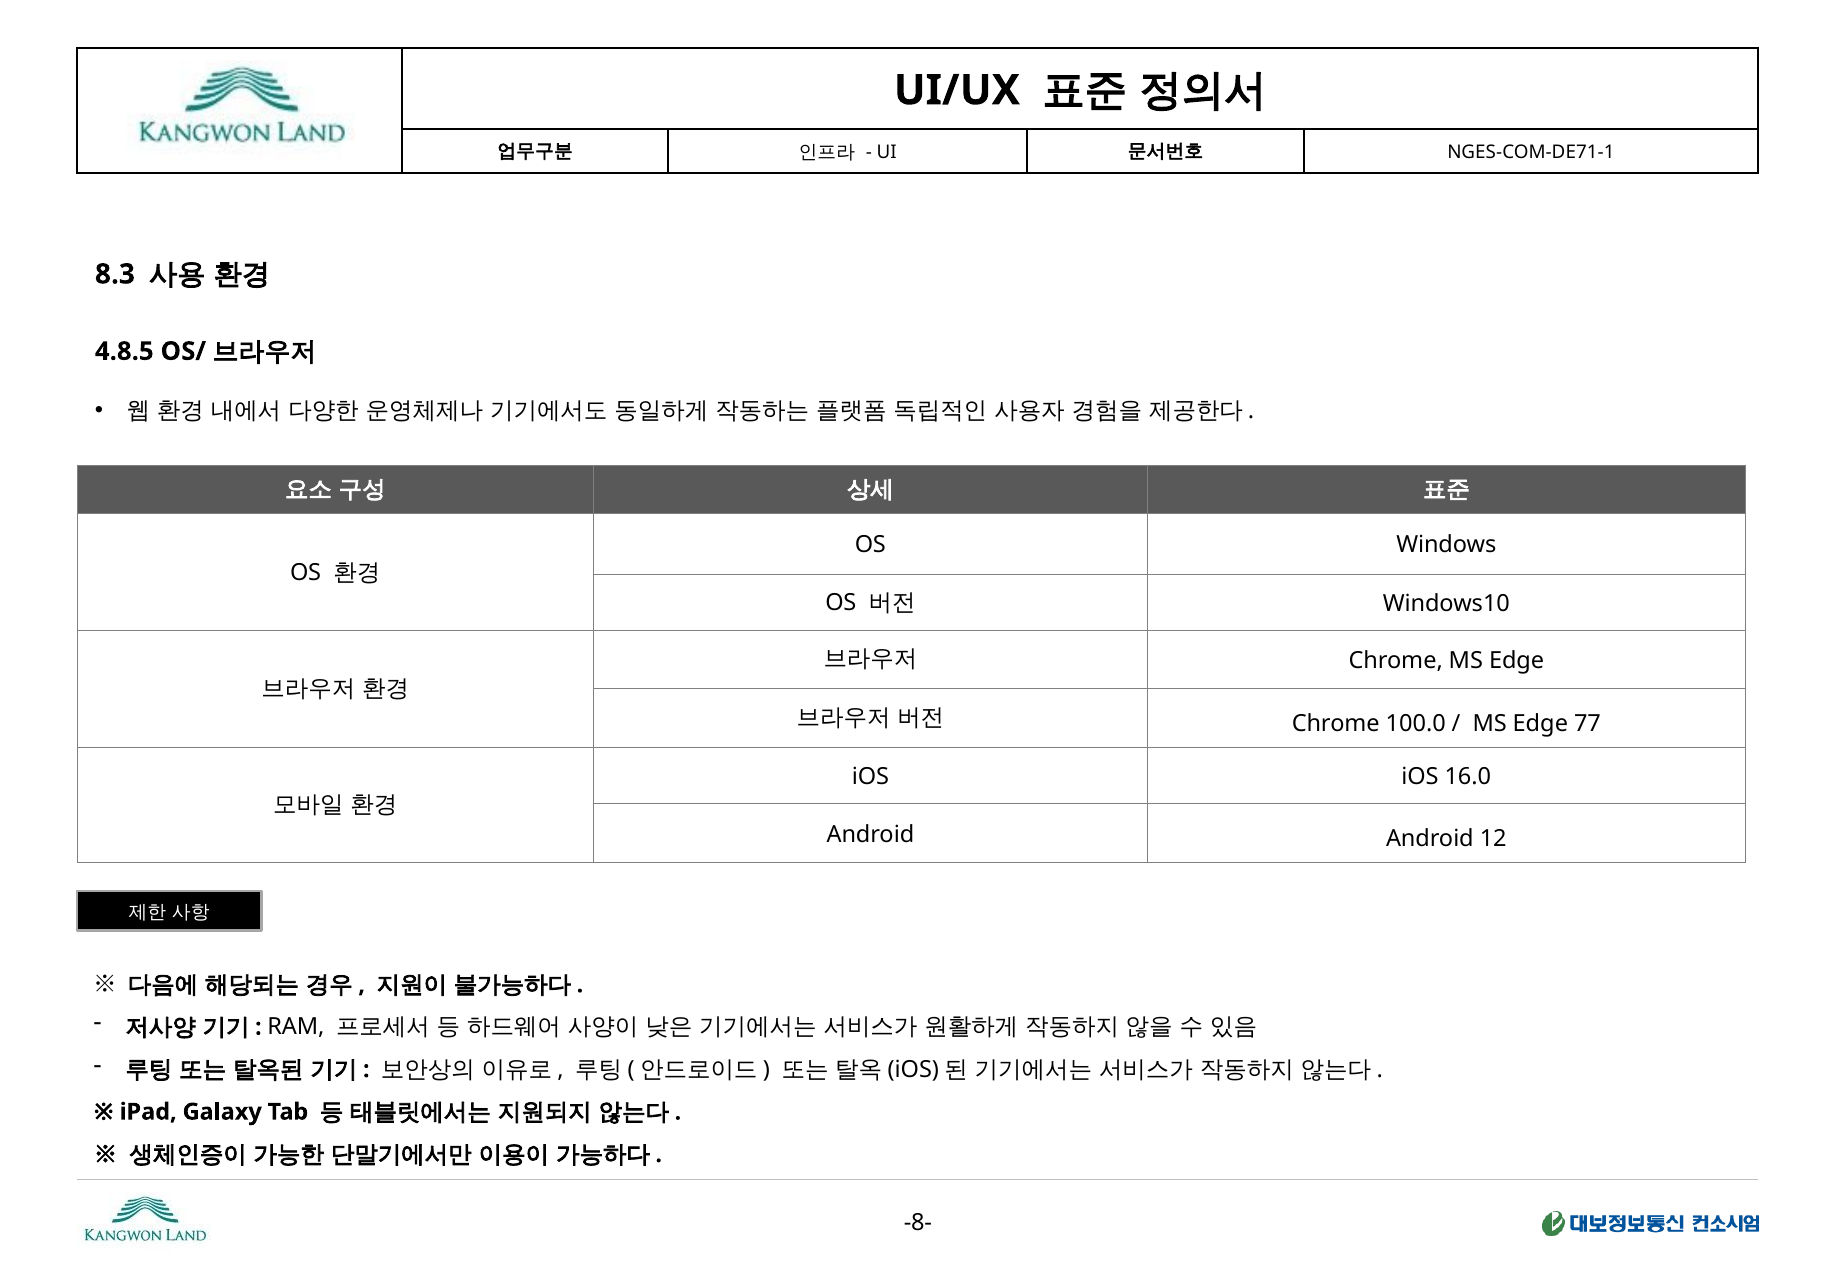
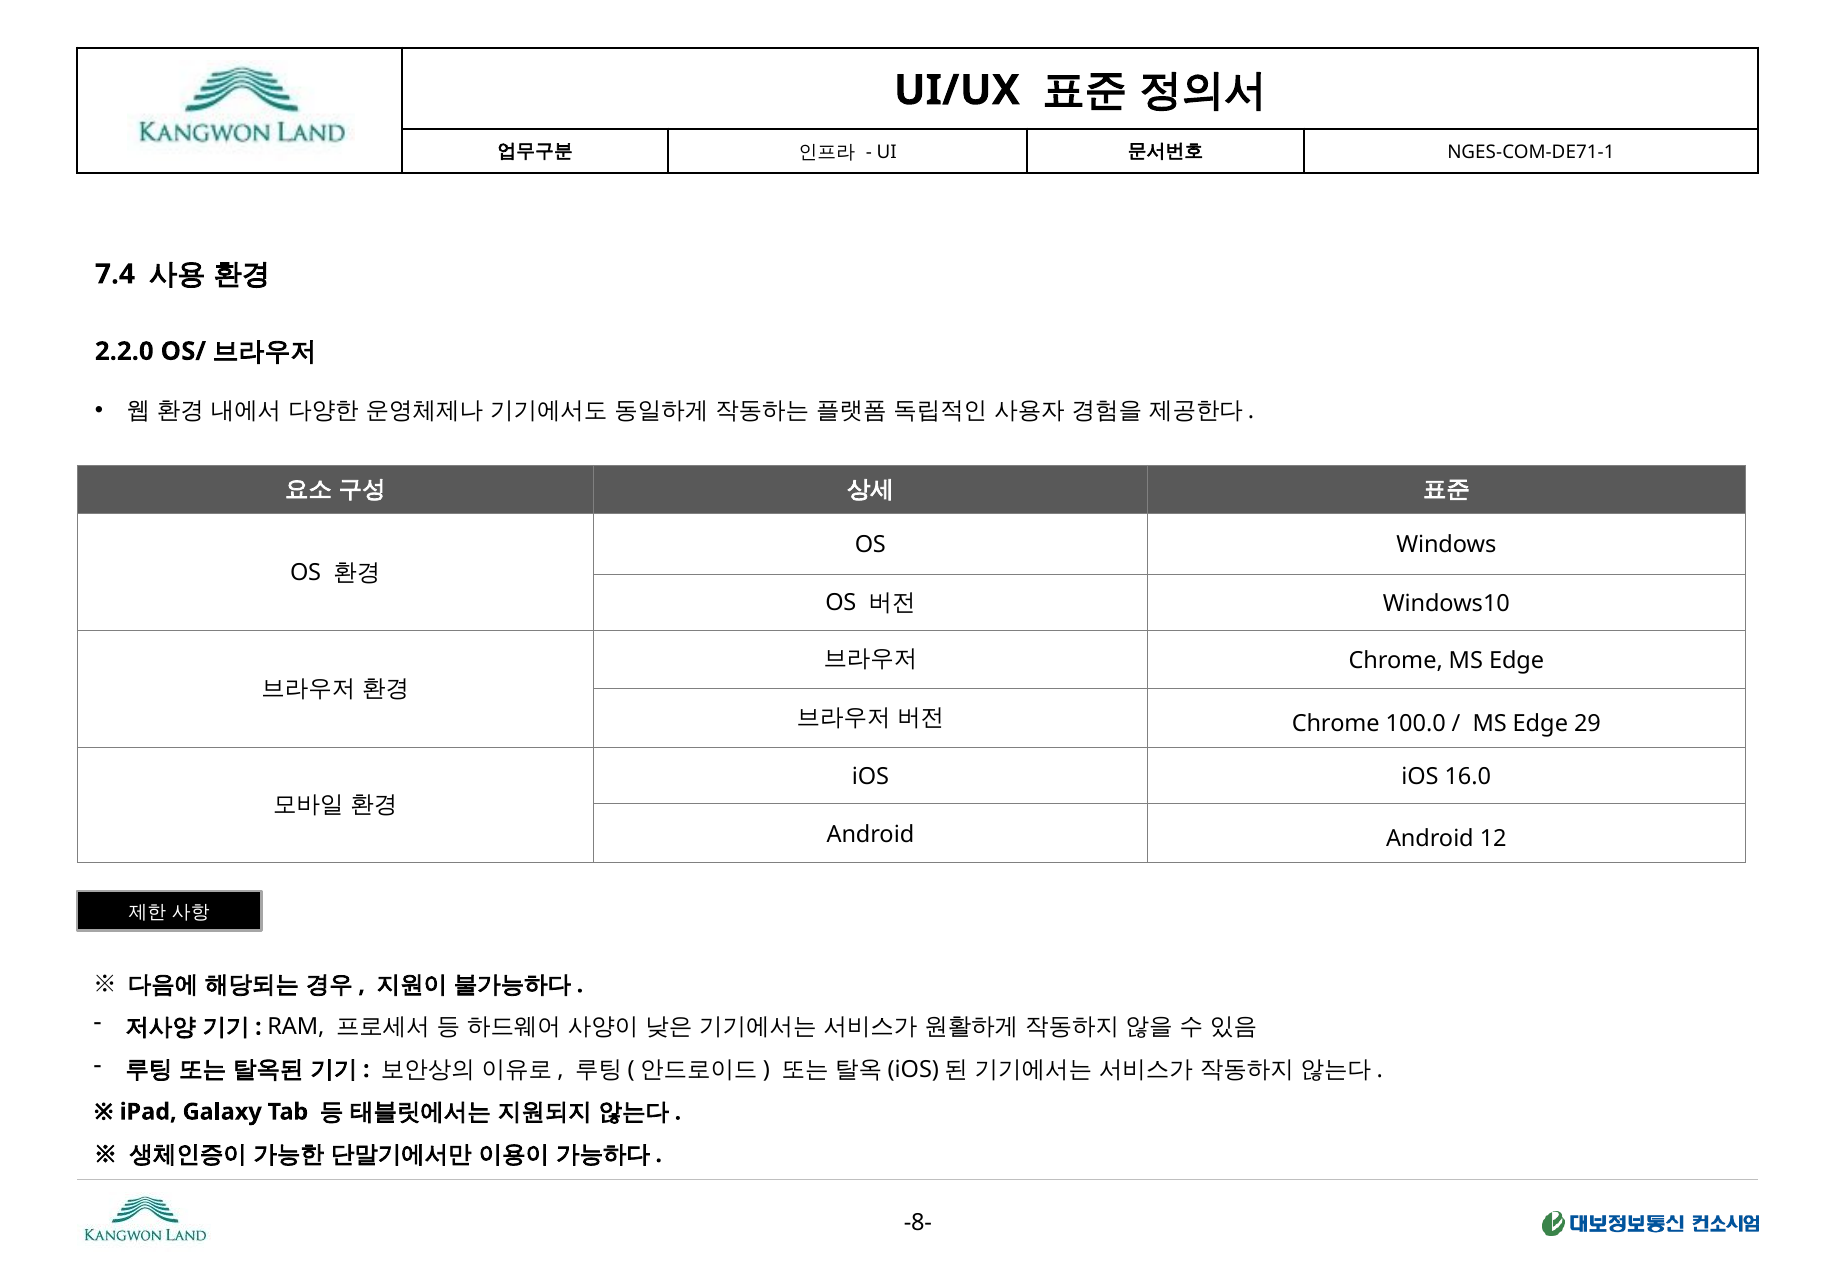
8.3: 8.3 -> 7.4 (115, 274)
4.8.5: 4.8.5 -> 2.2.0 (124, 351)
77: 77 -> 29 (1587, 724)
